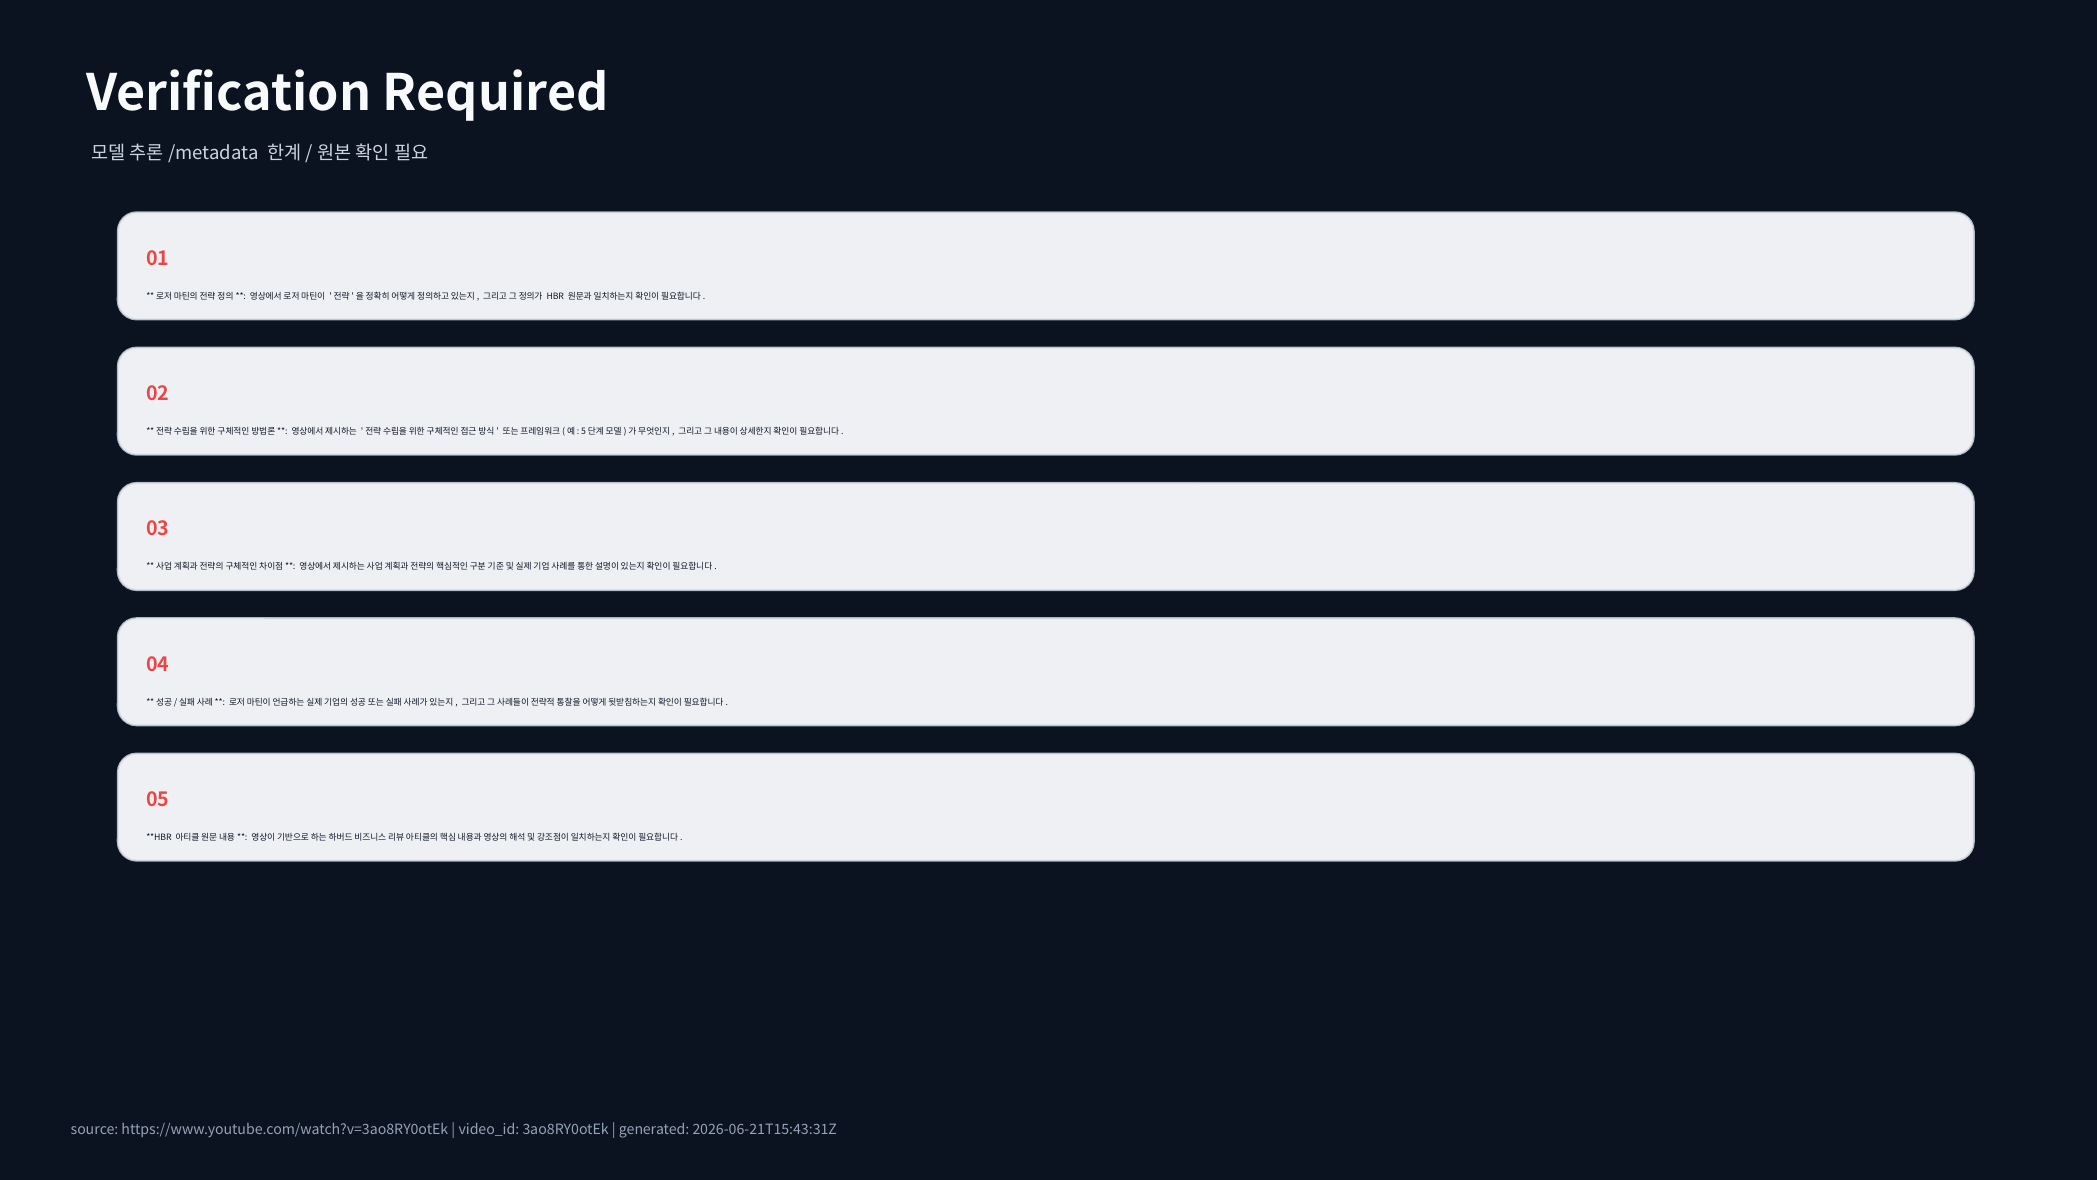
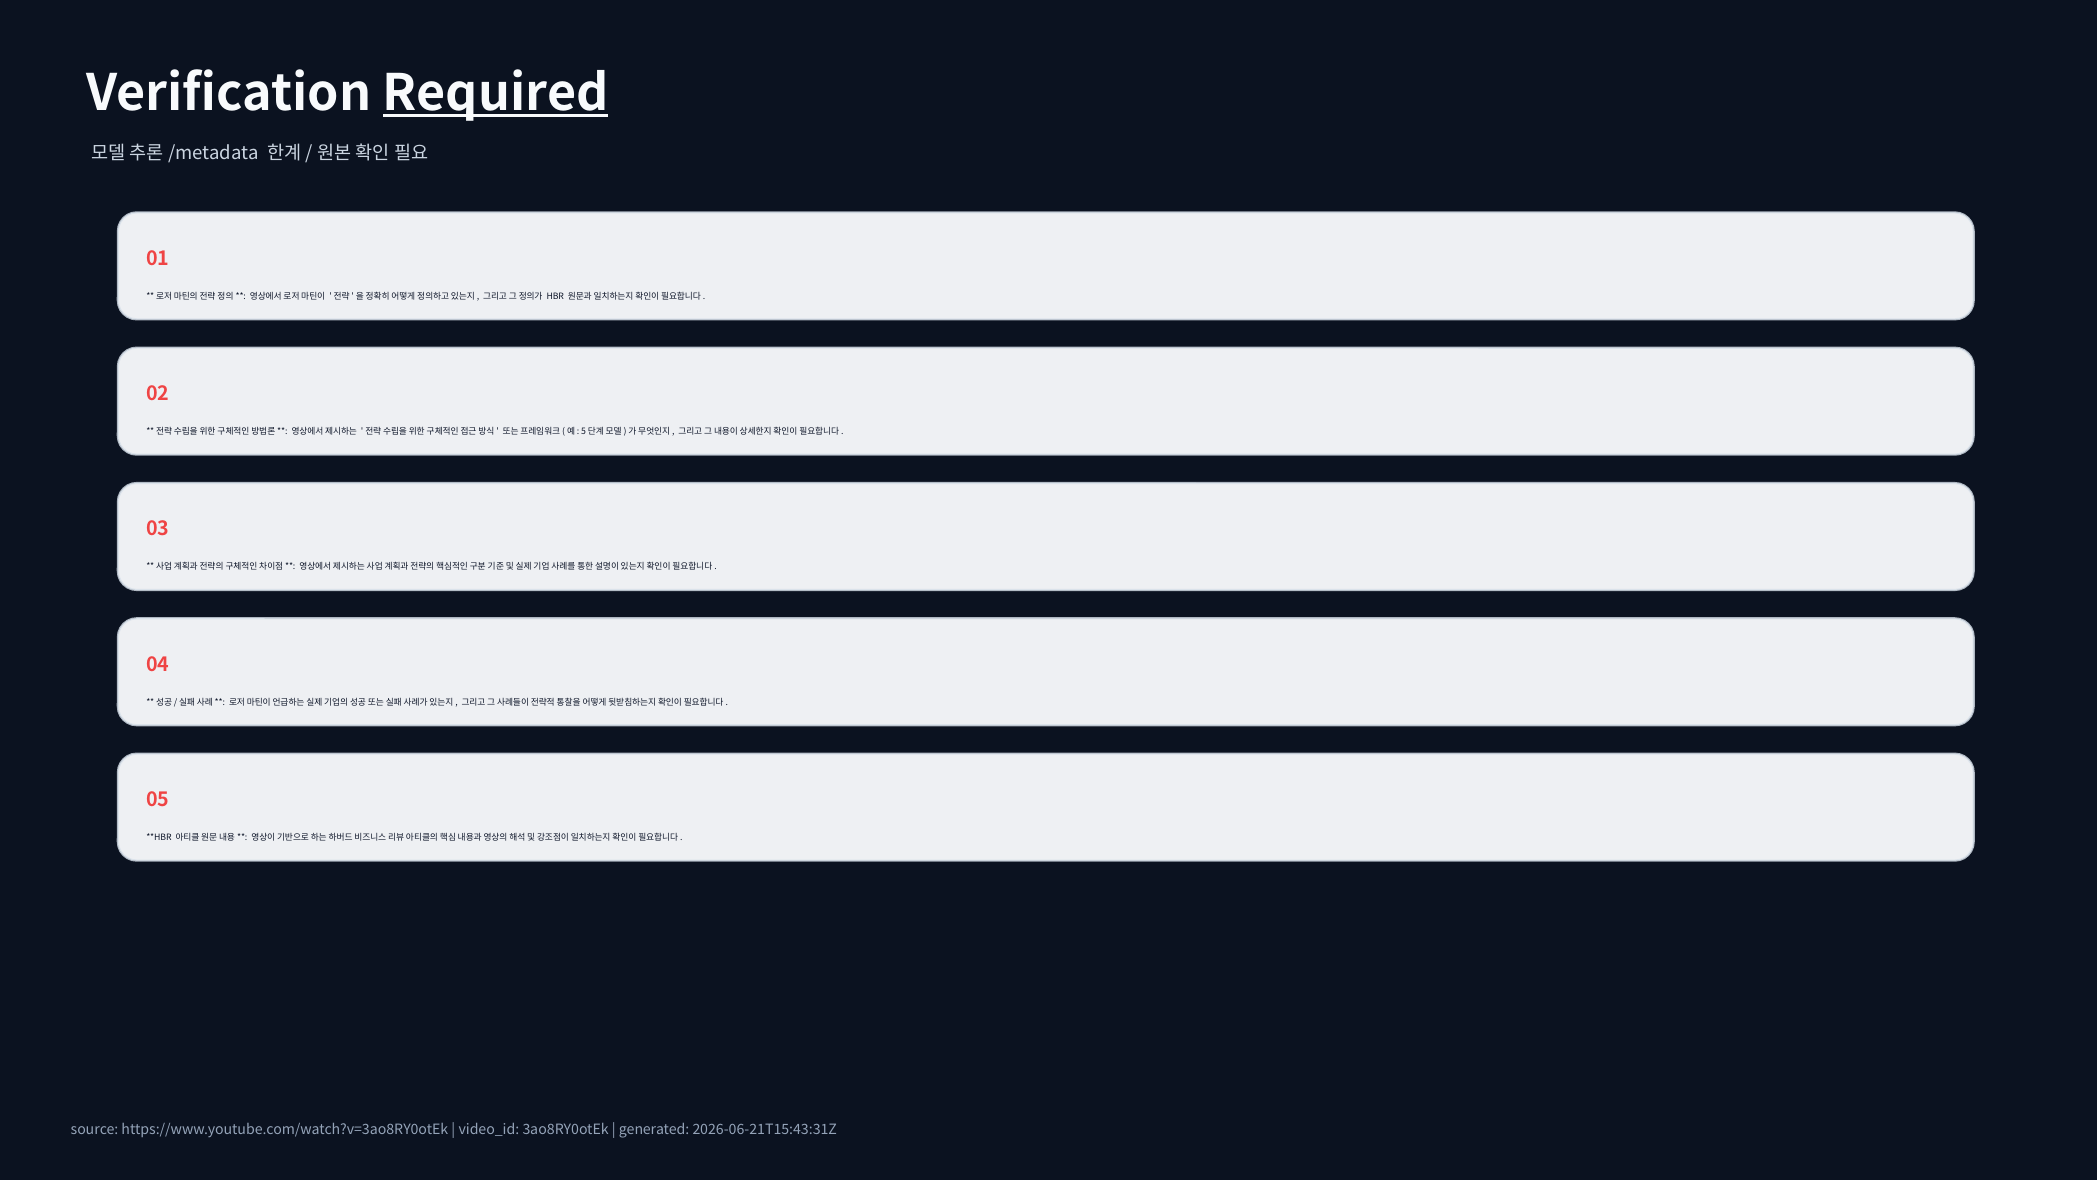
Required underline: none -> present (496, 94)
